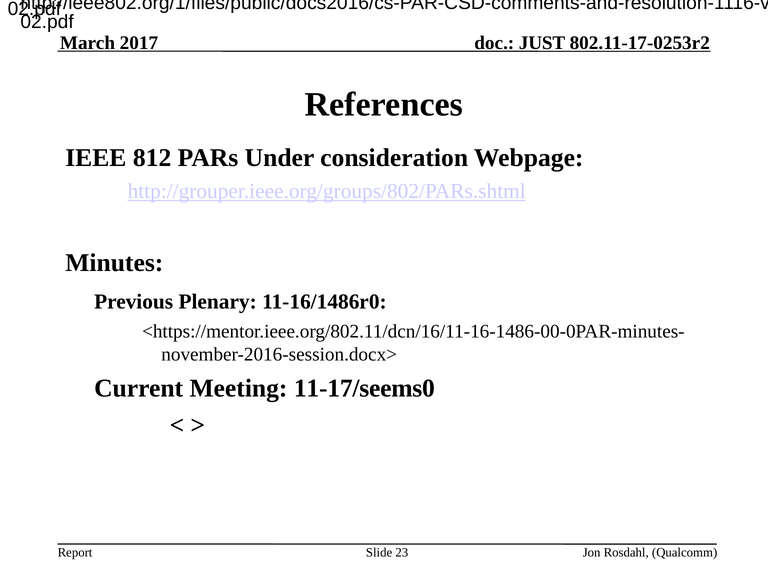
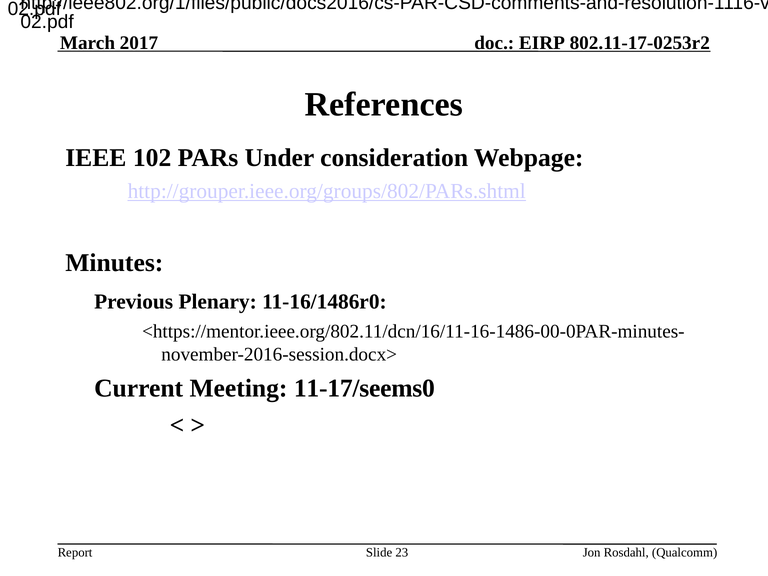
JUST: JUST -> EIRP (542, 43)
812: 812 -> 102 (152, 158)
